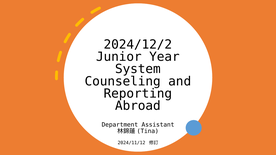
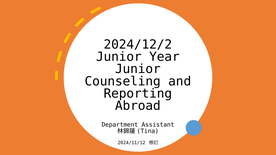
System: System -> Junior (138, 69)
